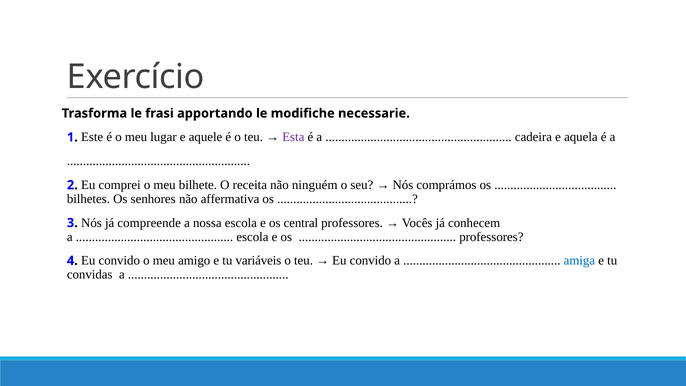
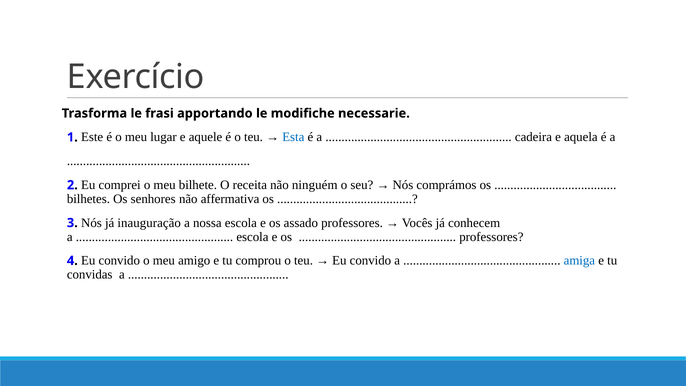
Esta colour: purple -> blue (293, 137)
compreende: compreende -> inauguração (149, 223)
central: central -> assado (301, 223)
variáveis: variáveis -> comprou (258, 261)
